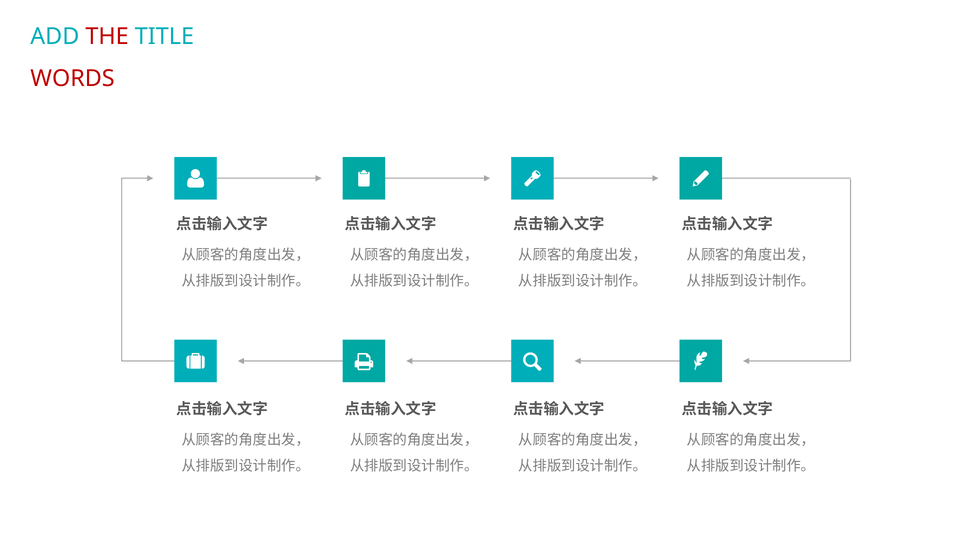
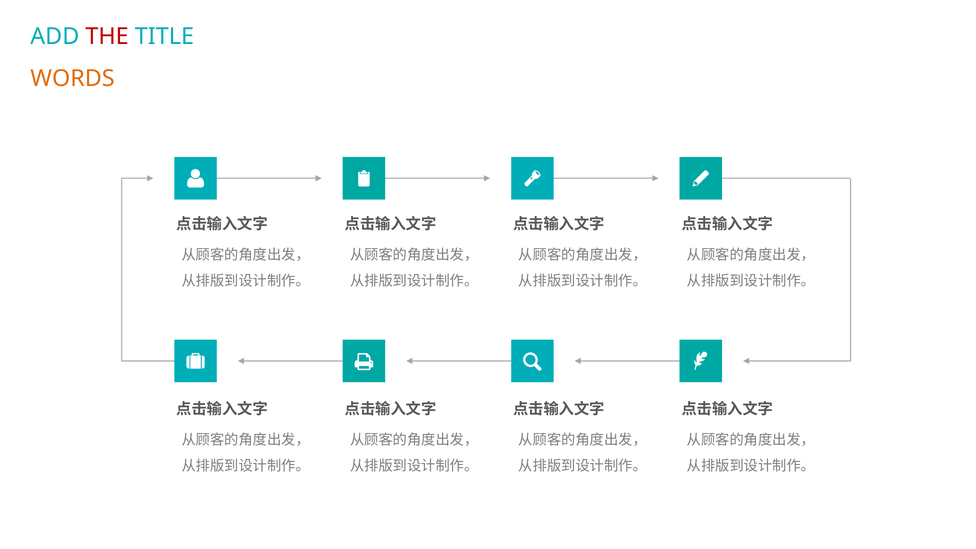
WORDS colour: red -> orange (72, 78)
